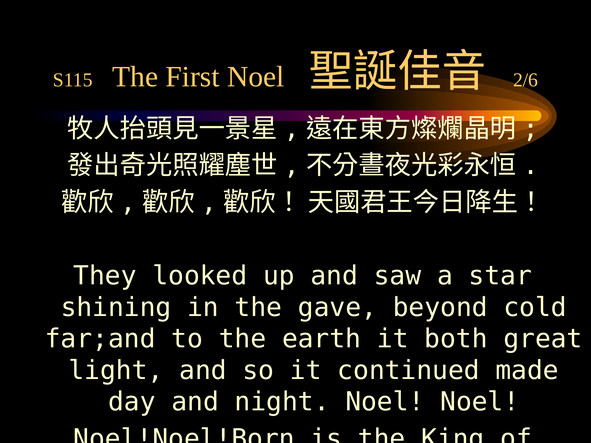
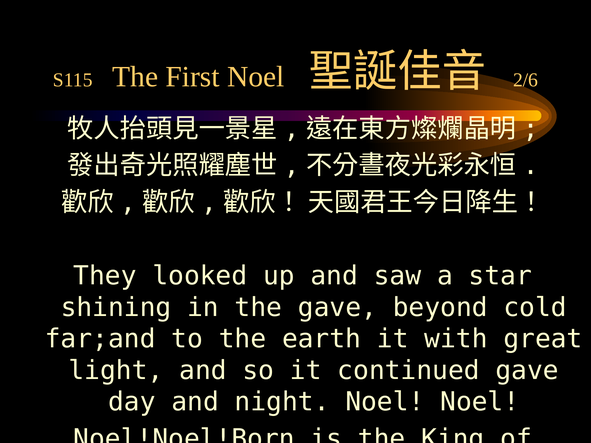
both: both -> with (456, 339)
continued made: made -> gave (527, 371)
